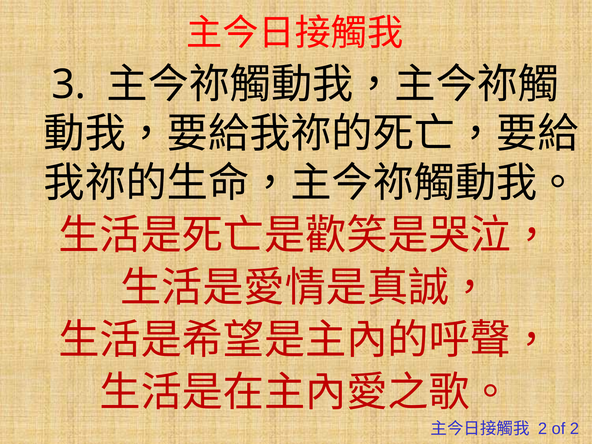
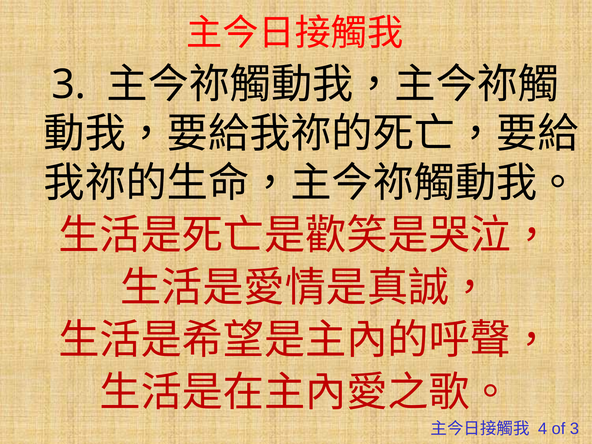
2: 2 -> 4 (543, 429)
of 2: 2 -> 3 (574, 429)
